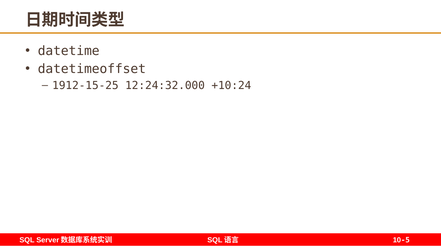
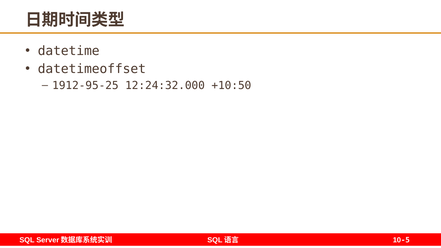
1912-15-25: 1912-15-25 -> 1912-95-25 (85, 85)
+10:24: +10:24 -> +10:50 (231, 85)
